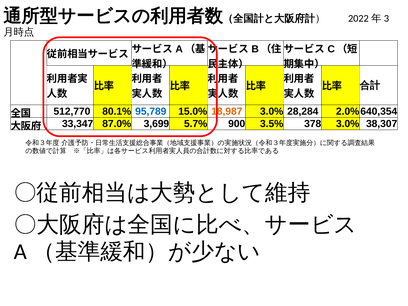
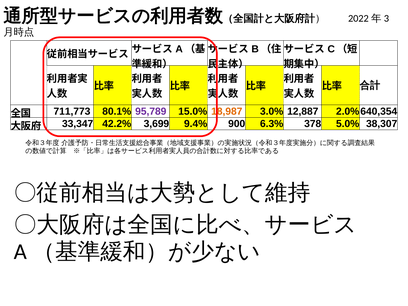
512,770: 512,770 -> 711,773 (72, 111)
95,789 colour: blue -> purple (151, 111)
28,284: 28,284 -> 12,887 (303, 111)
87.0%: 87.0% -> 42.2% (117, 124)
5.7%: 5.7% -> 9.4% (196, 124)
3.5%: 3.5% -> 6.3% (272, 124)
378 3.0%: 3.0% -> 5.0% (348, 124)
